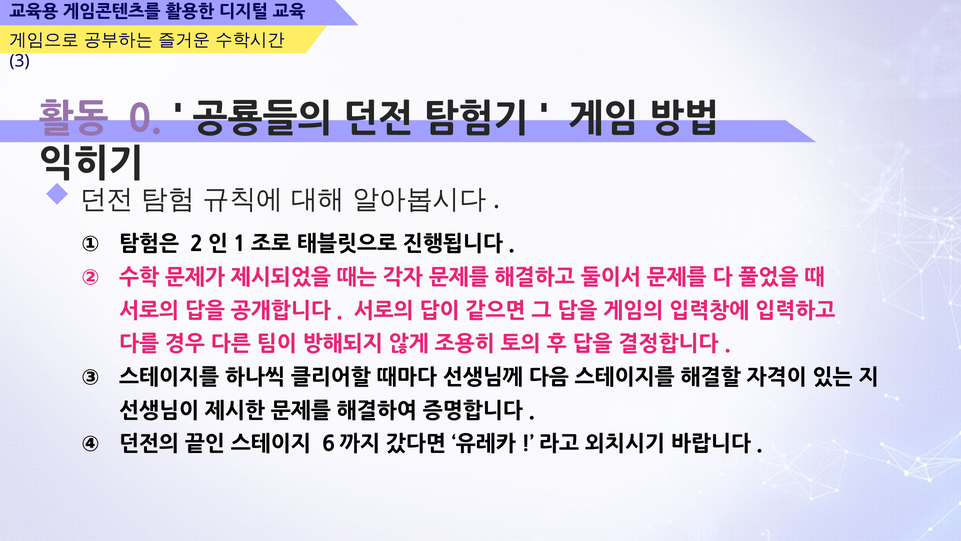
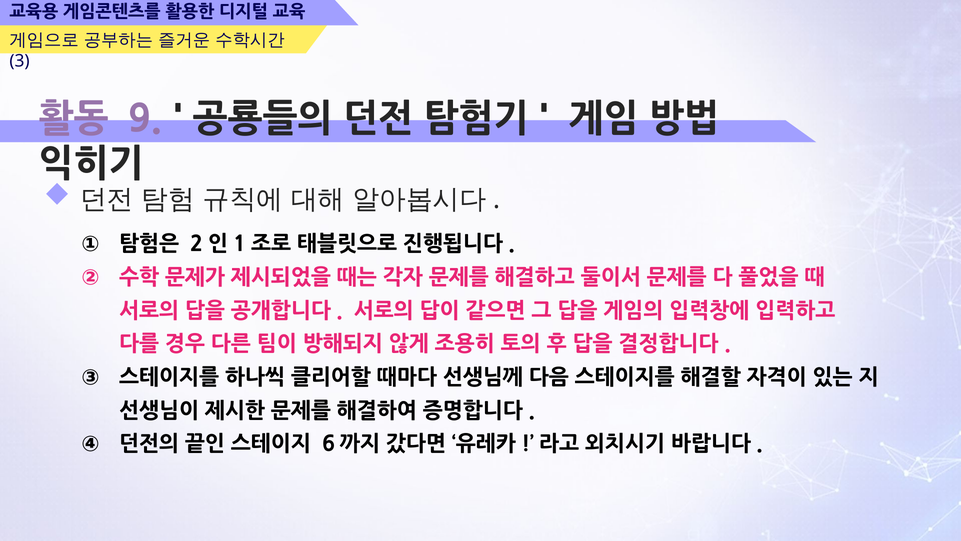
0: 0 -> 9 (145, 119)
